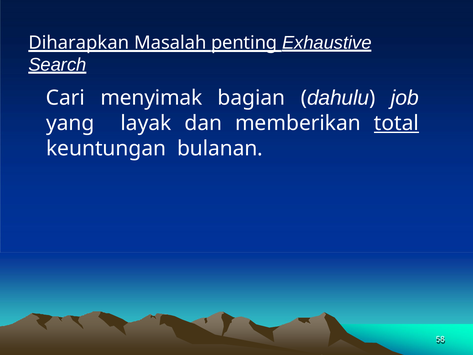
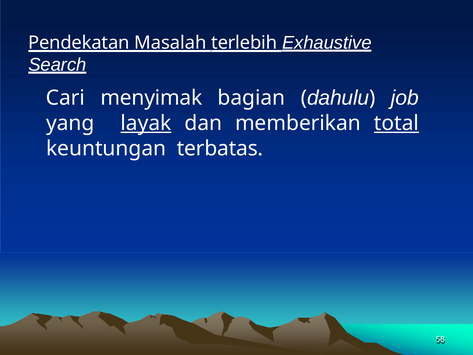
Diharapkan: Diharapkan -> Pendekatan (79, 43)
penting: penting -> terlebih (244, 43)
layak underline: none -> present (146, 123)
bulanan: bulanan -> terbatas (220, 148)
